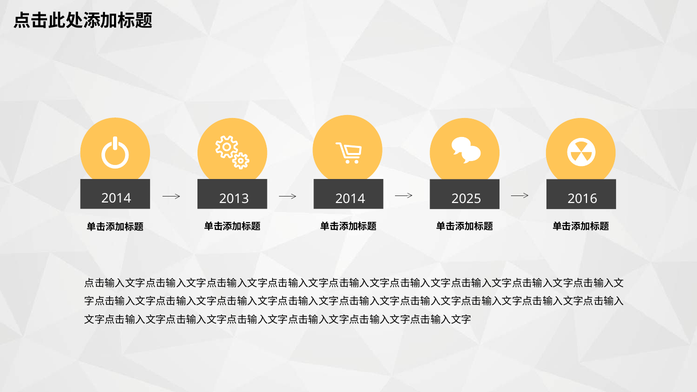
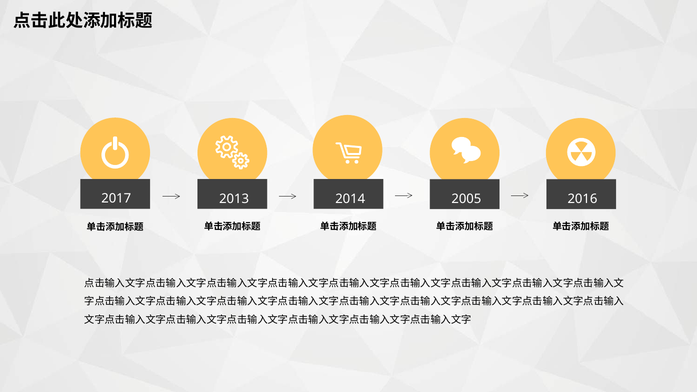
2014: 2014 -> 2017 (116, 198)
2025: 2025 -> 2005 (466, 199)
